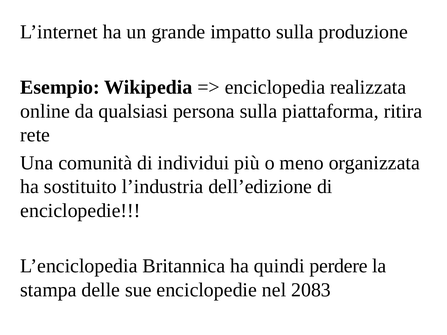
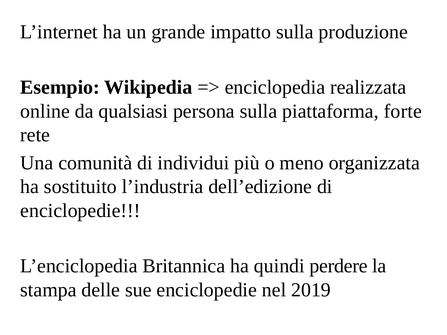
ritira: ritira -> forte (403, 111)
2083: 2083 -> 2019 (311, 290)
